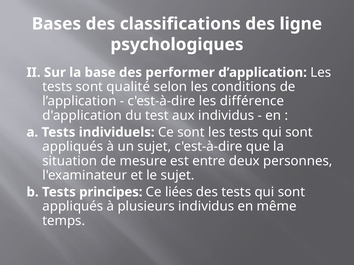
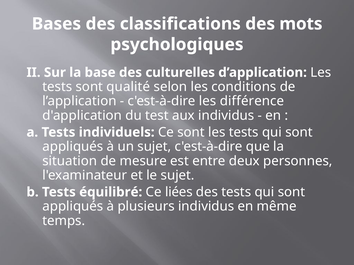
ligne: ligne -> mots (301, 24)
performer: performer -> culturelles (180, 73)
principes: principes -> équilibré (111, 192)
